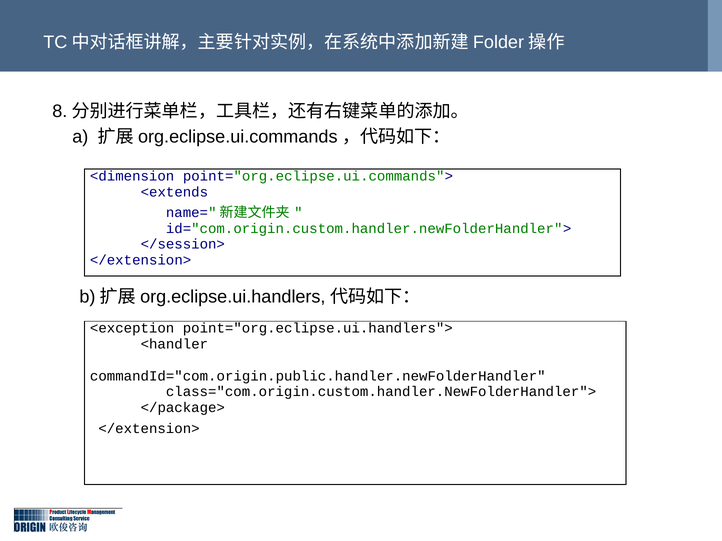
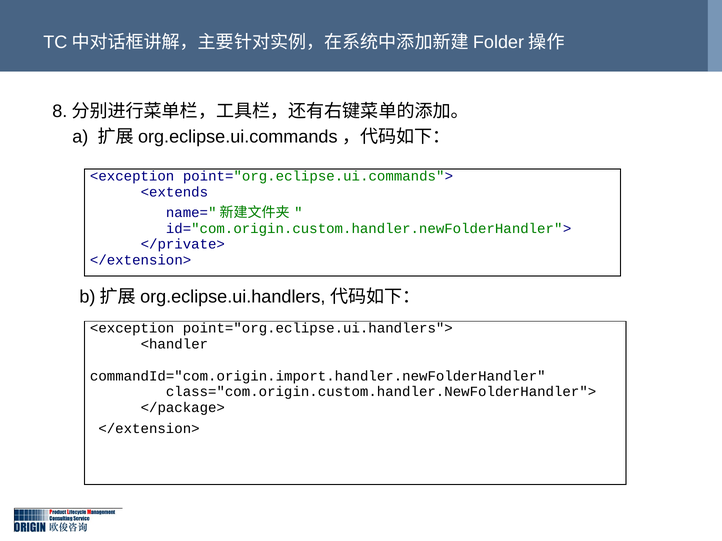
<dimension: <dimension -> <exception (132, 176)
</session>: </session> -> </private> (183, 245)
commandId="com.origin.public.handler.newFolderHandler: commandId="com.origin.public.handler.newFolderHandler -> commandId="com.origin.import.handler.newFolderHandler (318, 376)
